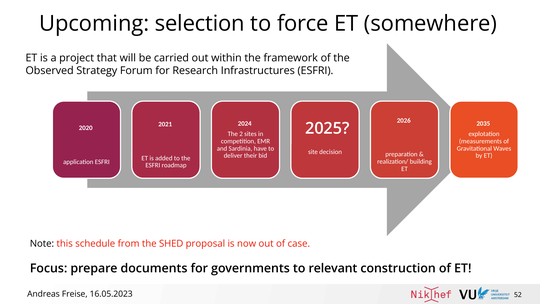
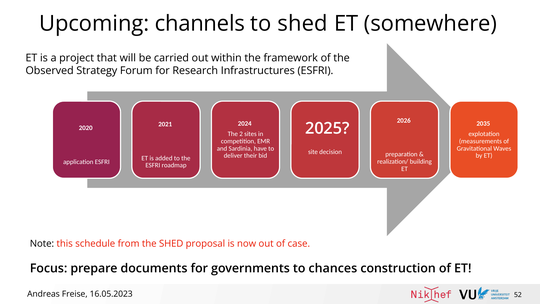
selection: selection -> channels (200, 24)
to force: force -> shed (303, 24)
relevant: relevant -> chances (333, 268)
